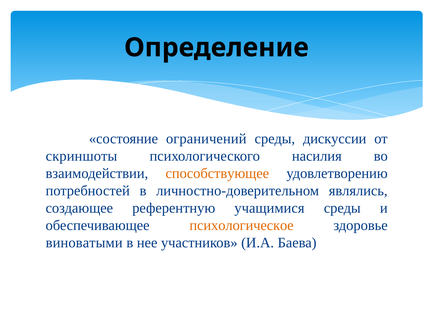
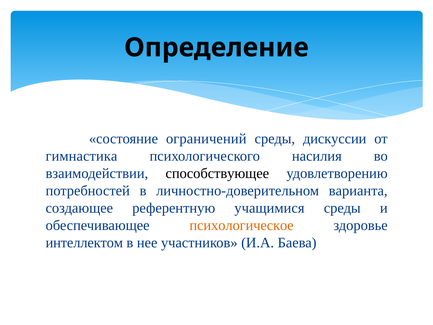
скриншоты: скриншоты -> гимнастика (82, 156)
способствующее colour: orange -> black (217, 173)
являлись: являлись -> варианта (358, 190)
виноватыми: виноватыми -> интеллектом (84, 242)
